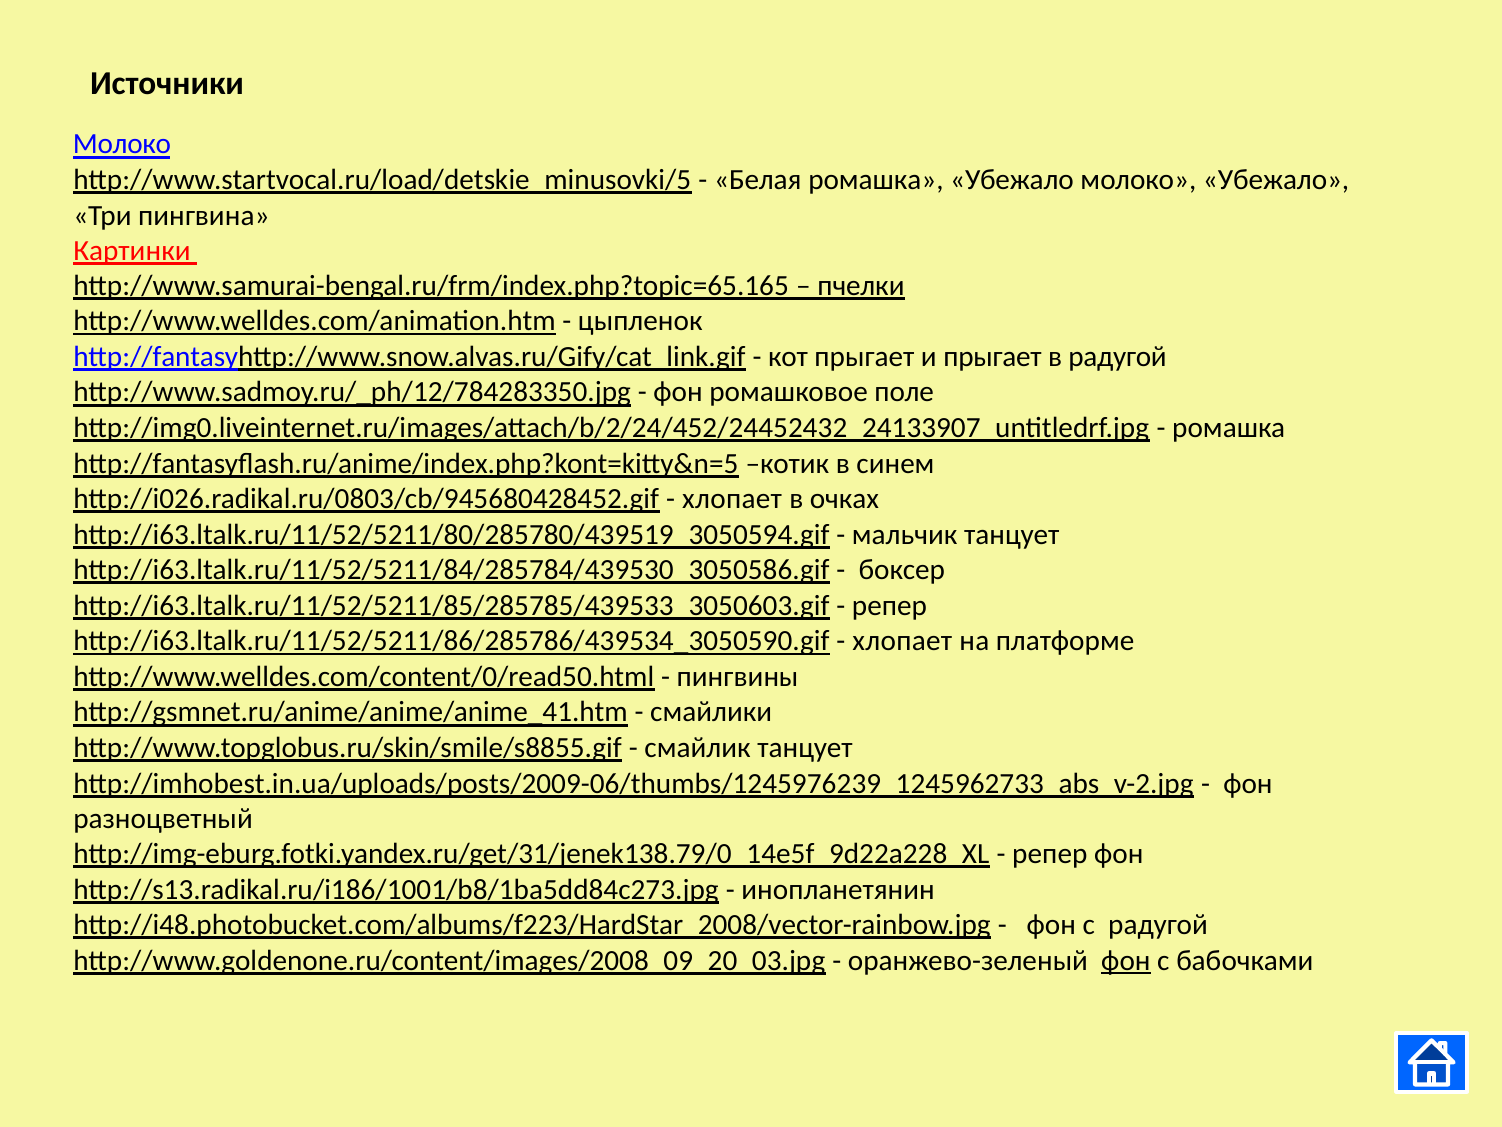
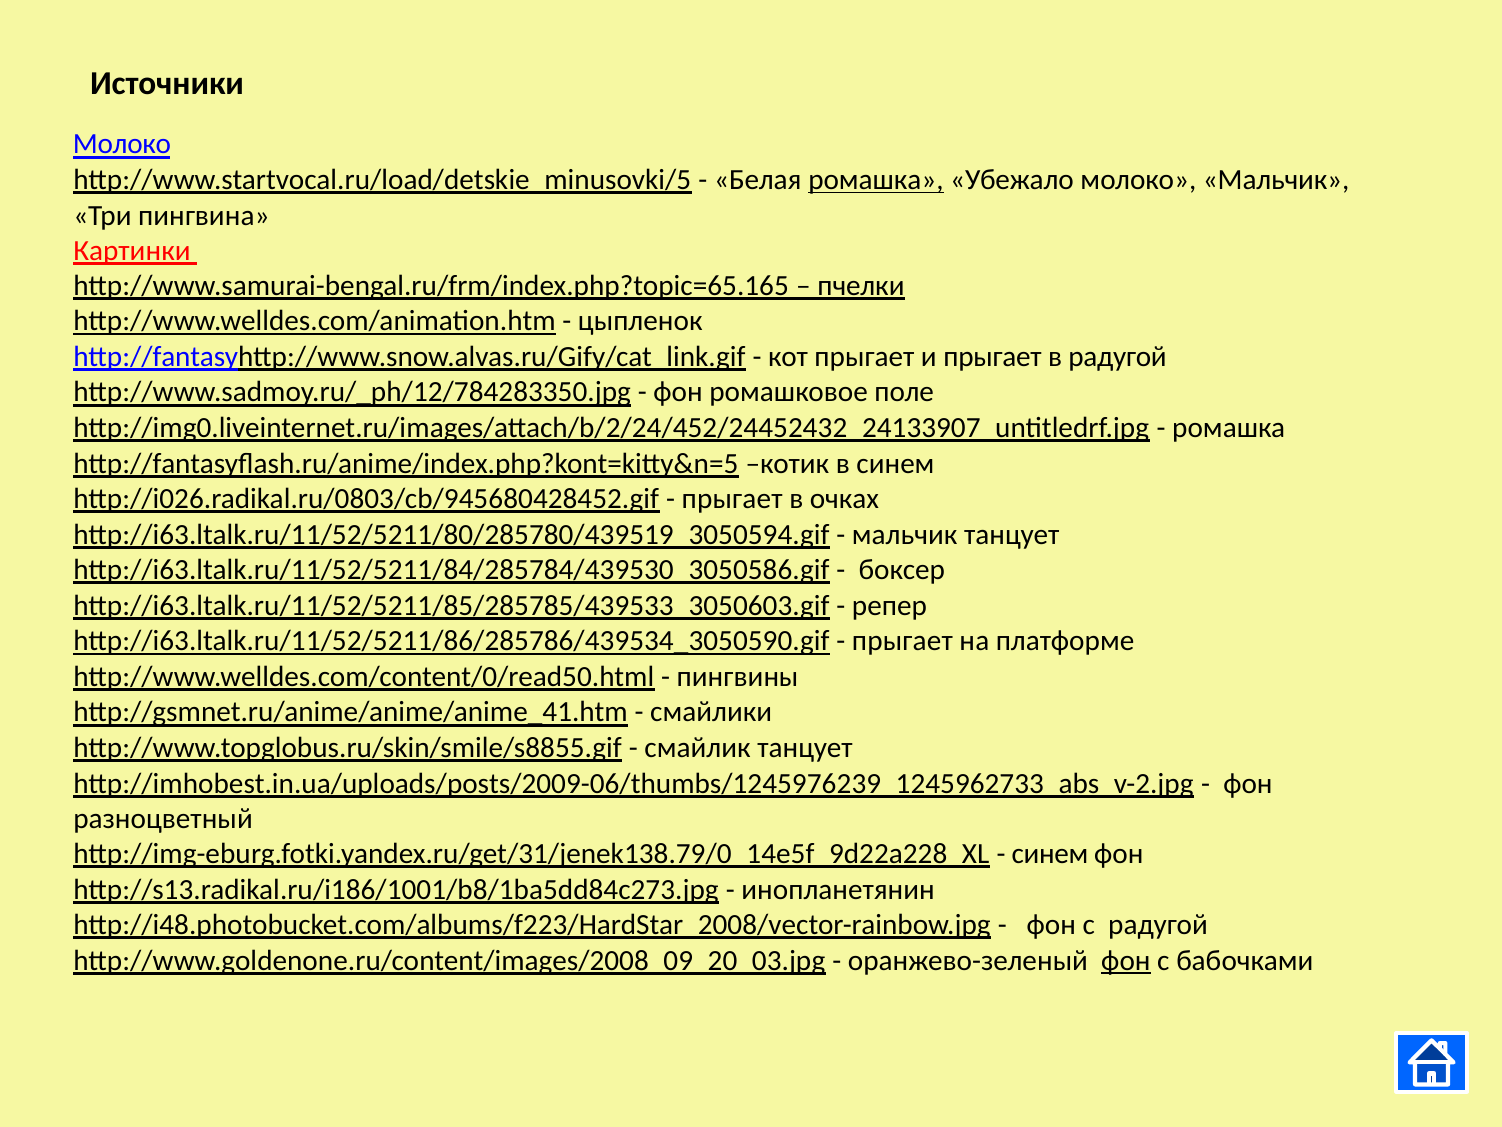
ромашка underline: none -> present (876, 180)
молоко Убежало: Убежало -> Мальчик (1276, 180)
хлопает: хлопает -> прыгает (732, 499)
хлопает: хлопает -> прыгает (902, 641)
репер: репер -> синем (1050, 854)
